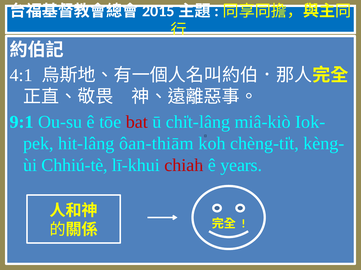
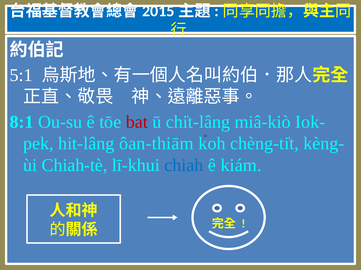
4:1: 4:1 -> 5:1 (21, 75)
9:1: 9:1 -> 8:1 (22, 122)
Chhiú-tè: Chhiú-tè -> Chiah-tè (75, 166)
chiah colour: red -> blue (184, 166)
years: years -> kiám (241, 166)
